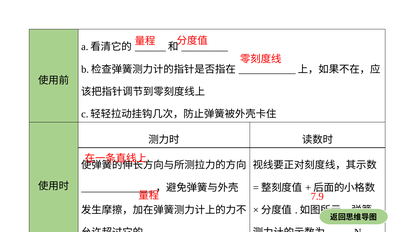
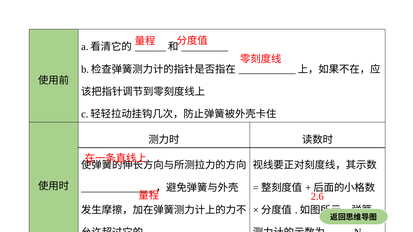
7.9: 7.9 -> 2.6 (317, 197)
